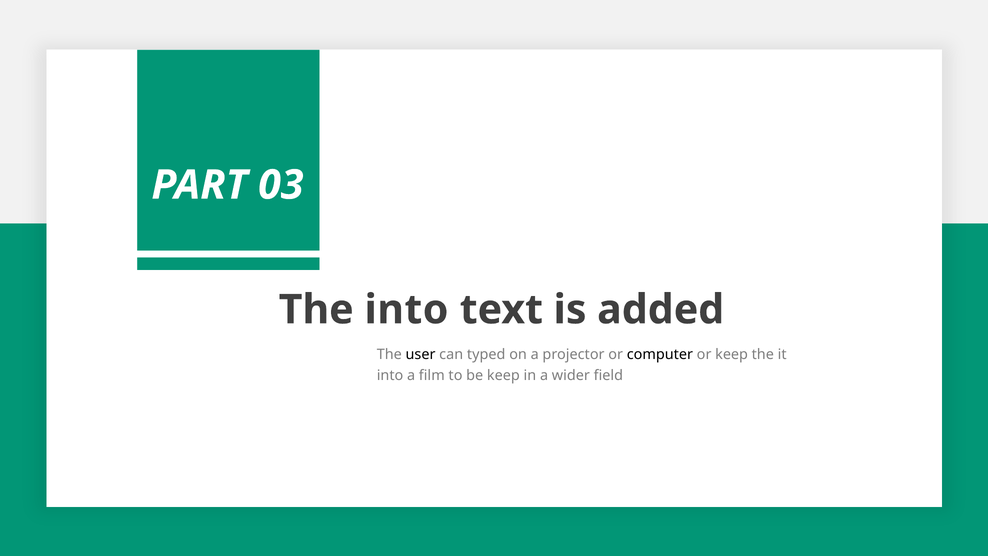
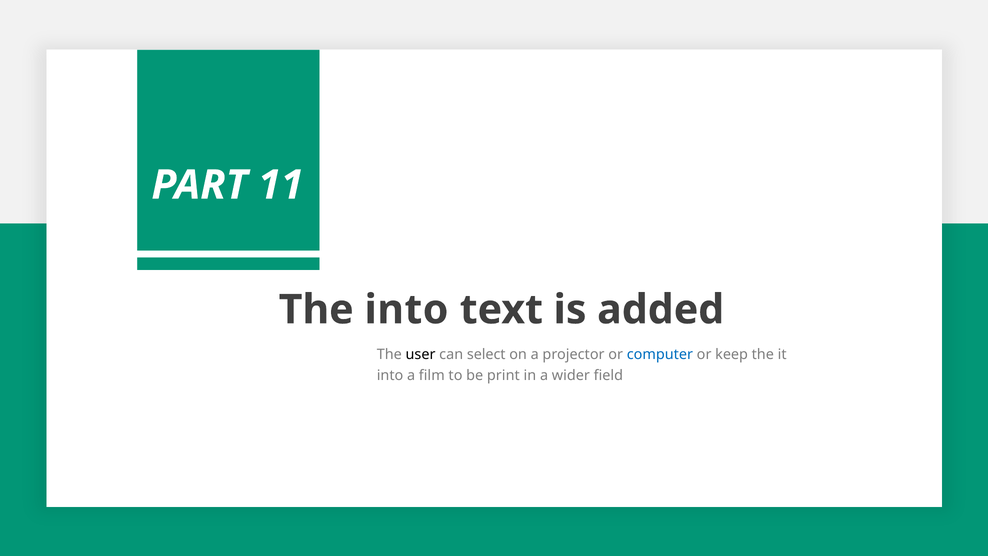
03: 03 -> 11 (281, 185)
typed: typed -> select (486, 354)
computer colour: black -> blue (660, 354)
be keep: keep -> print (503, 375)
